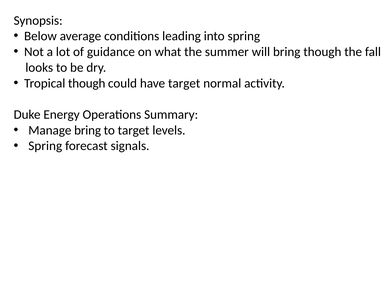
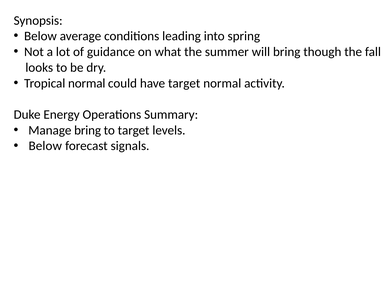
Tropical though: though -> normal (87, 83)
Spring: Spring -> Below (45, 146)
